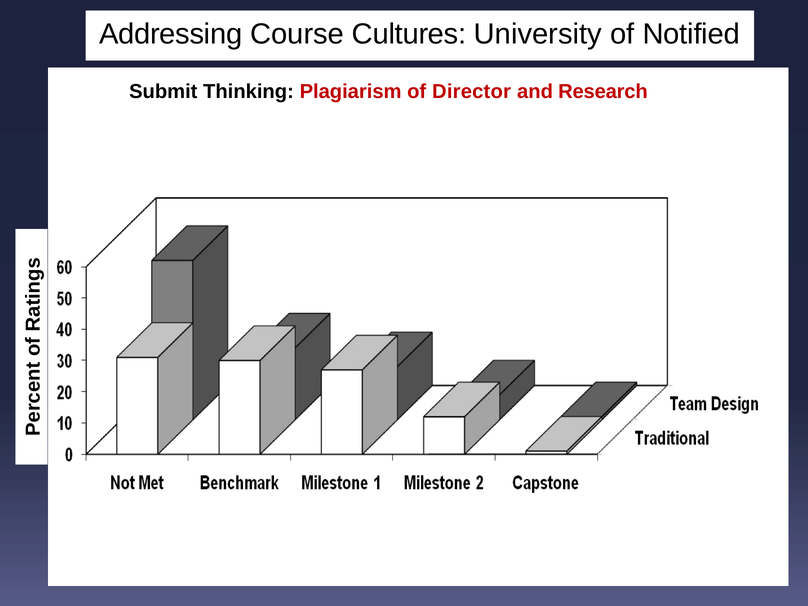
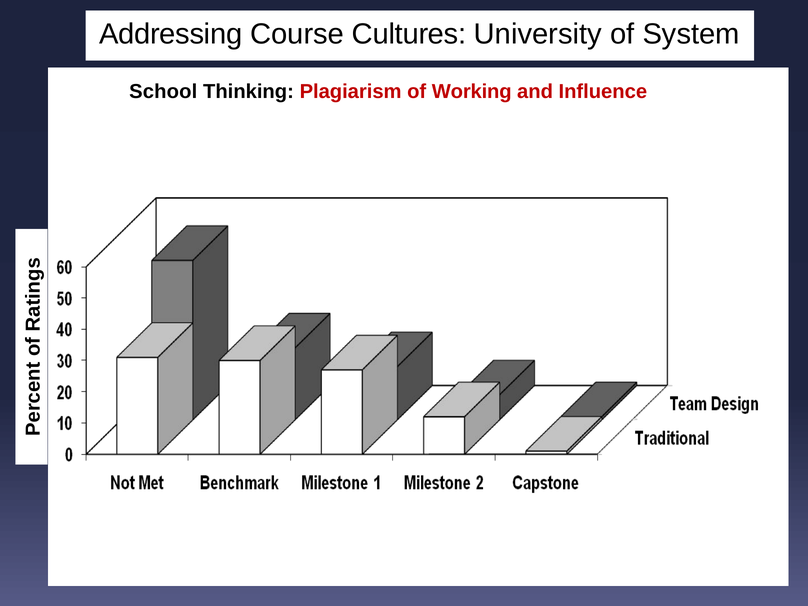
Notified: Notified -> System (691, 34)
Submit: Submit -> School (163, 92)
Director: Director -> Working (472, 92)
Research: Research -> Influence (603, 92)
